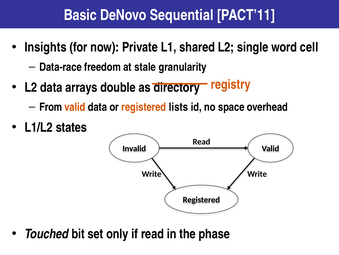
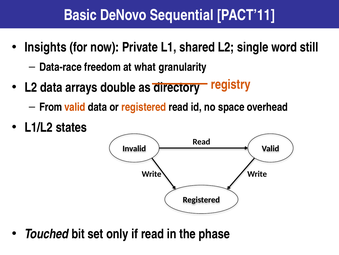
cell: cell -> still (309, 47)
stale: stale -> what (145, 67)
or registered lists: lists -> read (179, 107)
